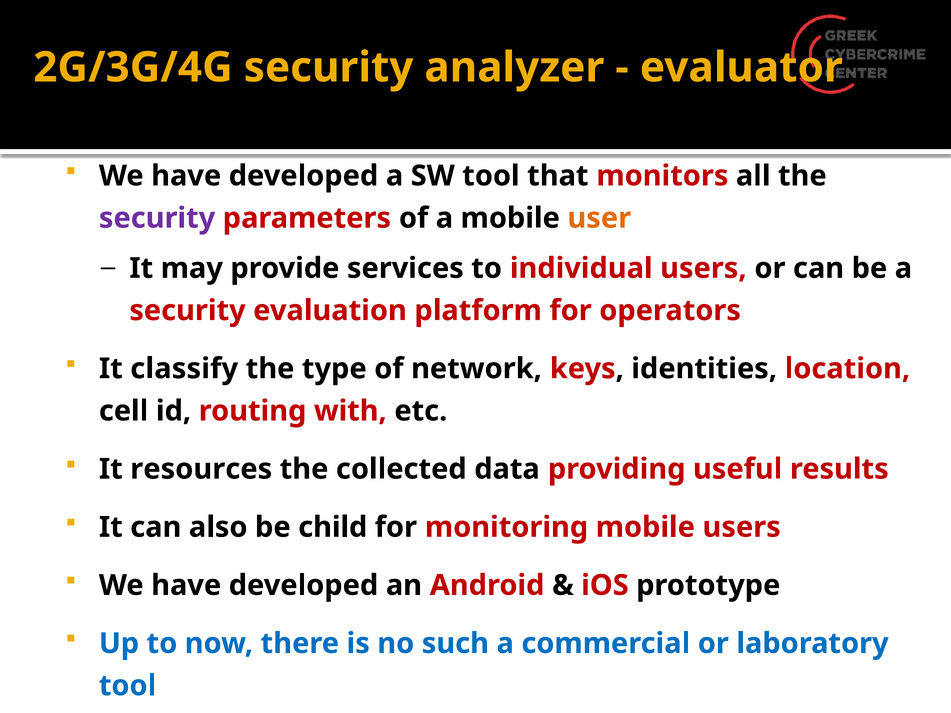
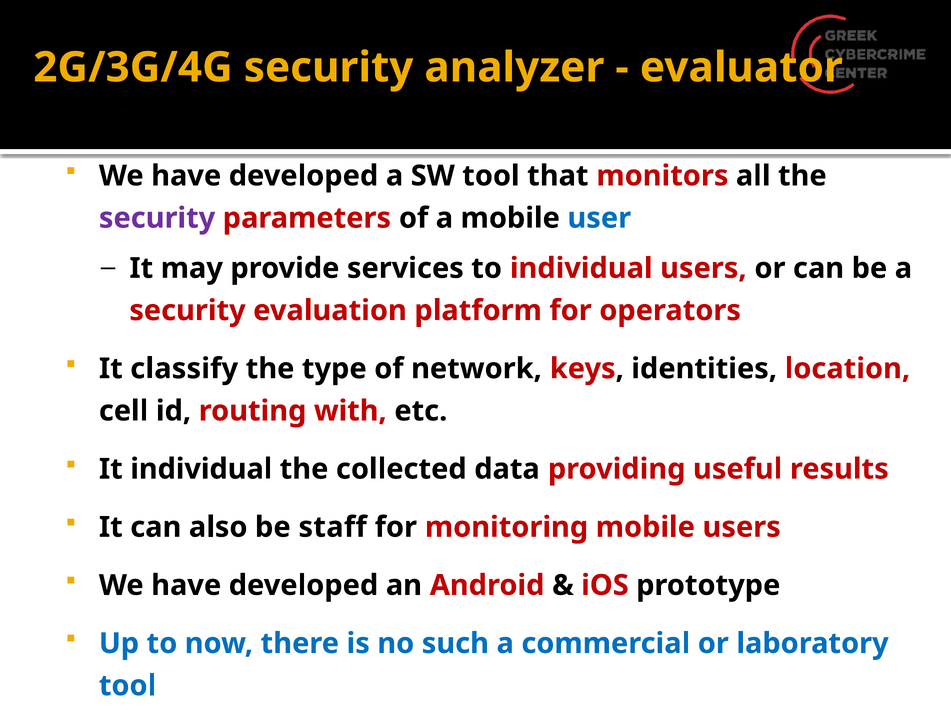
user colour: orange -> blue (599, 218)
It resources: resources -> individual (201, 469)
child: child -> staff (333, 527)
